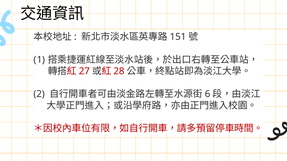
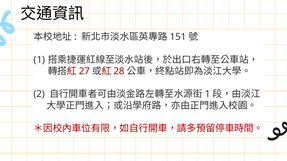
6: 6 -> 1 (208, 94)
